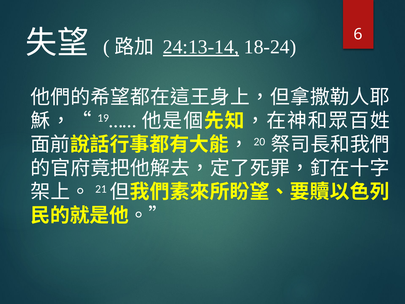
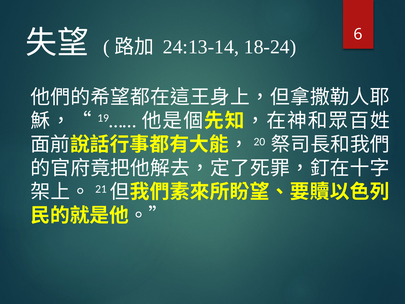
24:13-14 underline: present -> none (201, 47)
